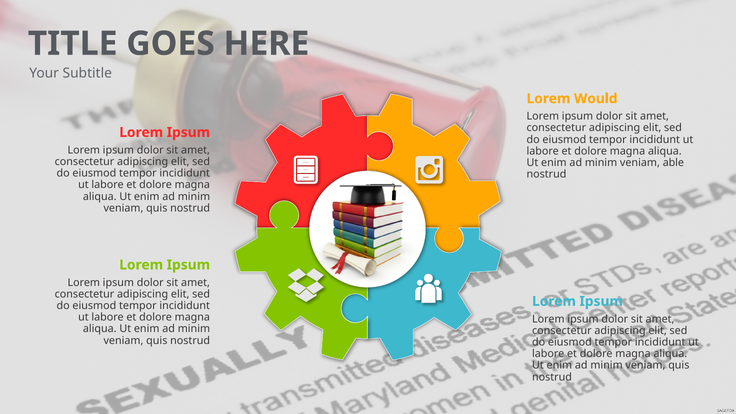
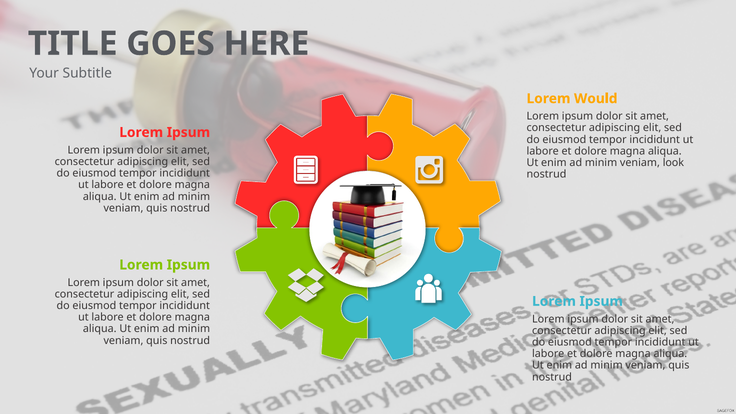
able: able -> look (673, 163)
